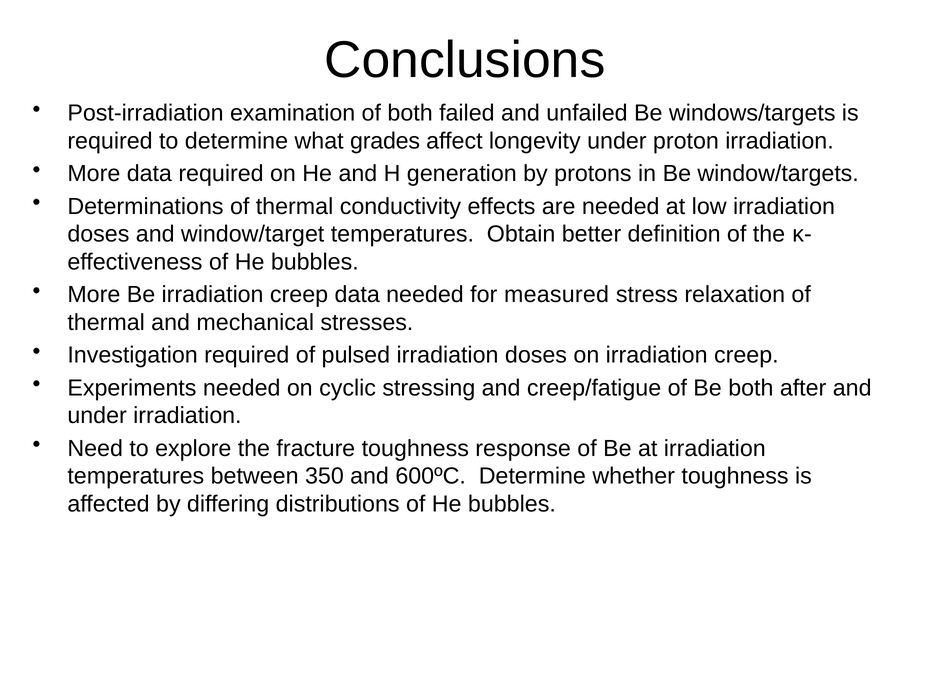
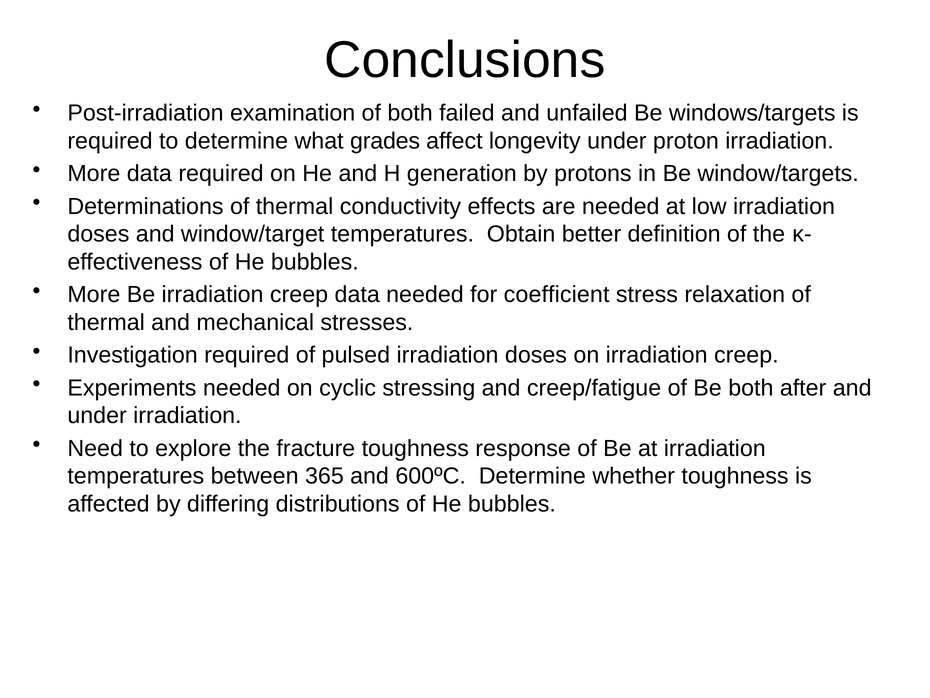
measured: measured -> coefficient (557, 295)
350: 350 -> 365 (324, 476)
